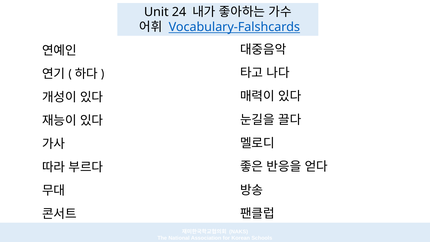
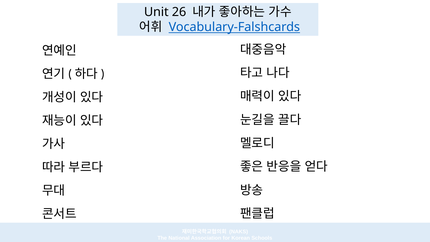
24: 24 -> 26 (179, 12)
